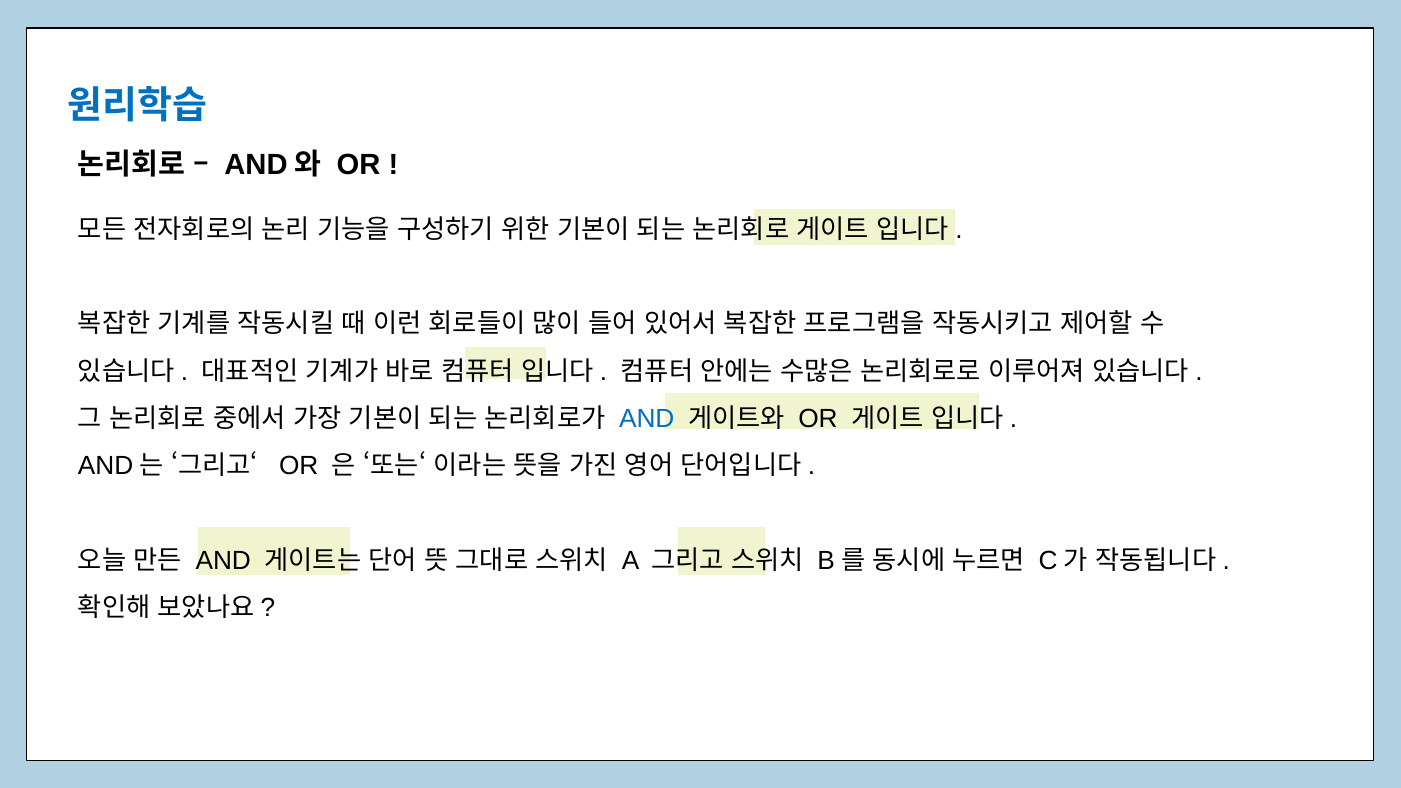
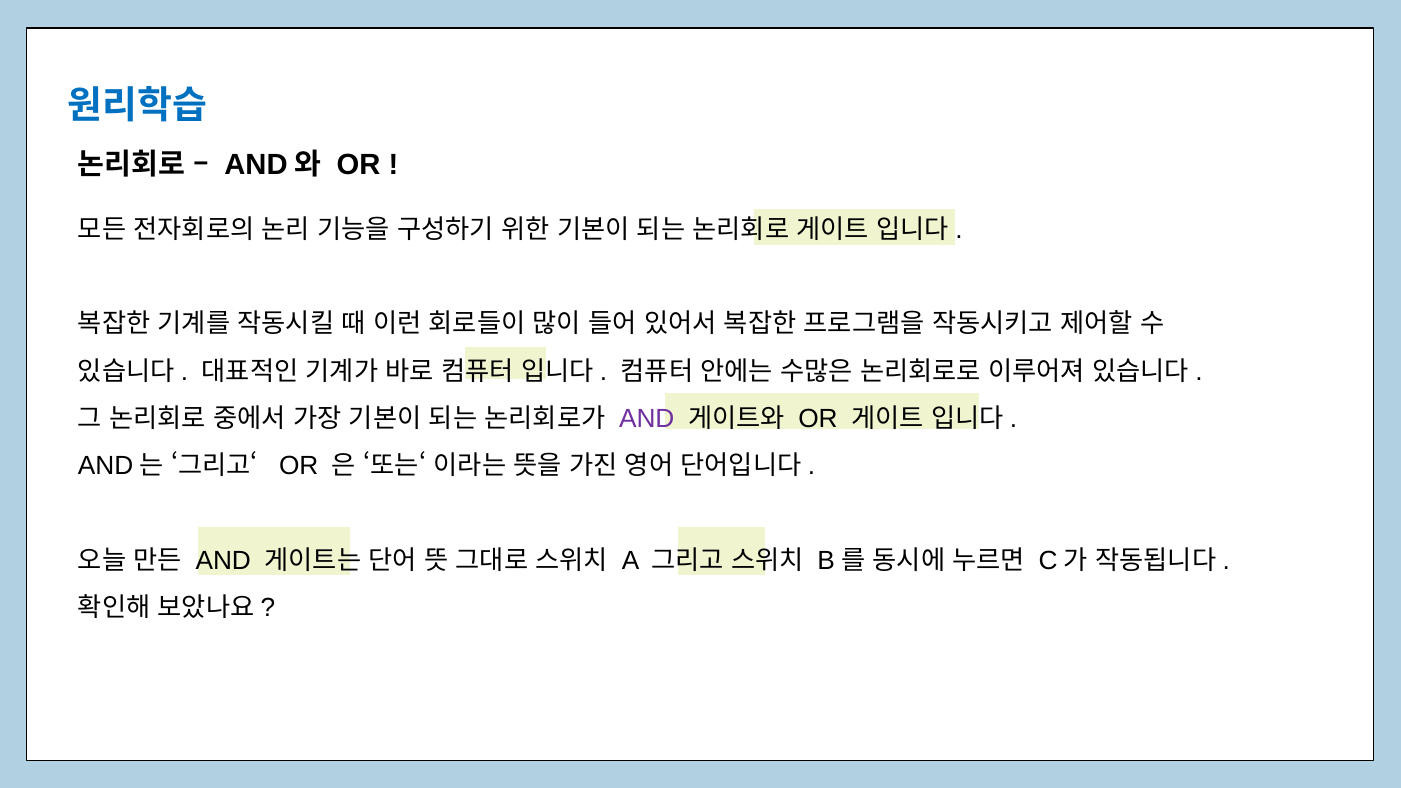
AND colour: blue -> purple (647, 419)
